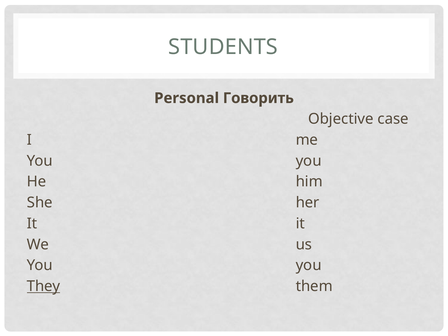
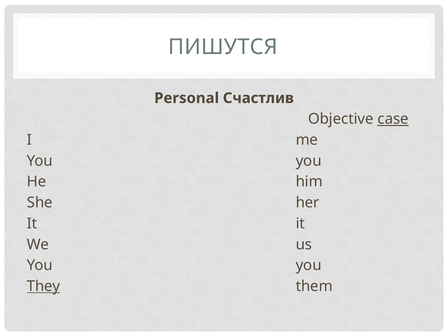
STUDENTS: STUDENTS -> ПИШУТСЯ (223, 47)
Говорить: Говорить -> Счастлив (258, 98)
case underline: none -> present (393, 119)
